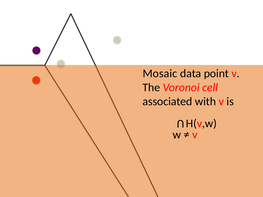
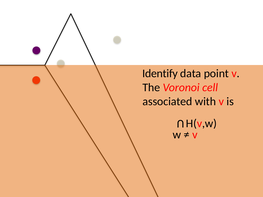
Mosaic: Mosaic -> Identify (160, 74)
